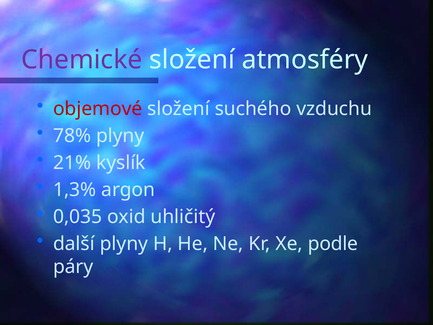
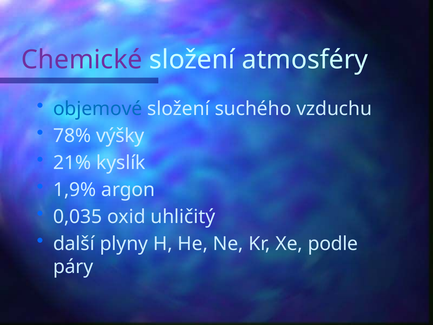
objemové colour: red -> blue (98, 109)
78% plyny: plyny -> výšky (120, 136)
1,3%: 1,3% -> 1,9% (75, 190)
